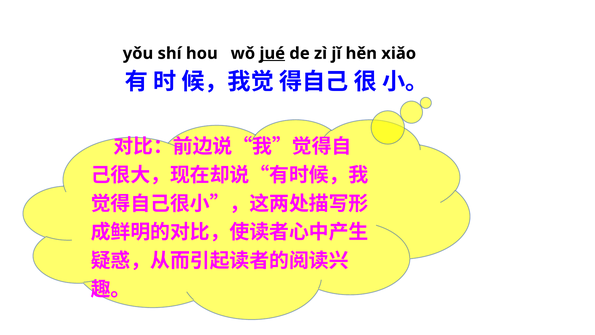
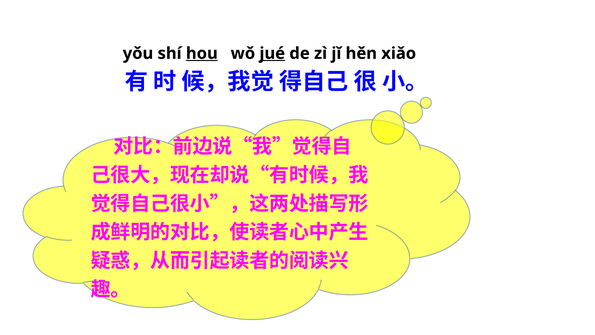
hou underline: none -> present (202, 53)
